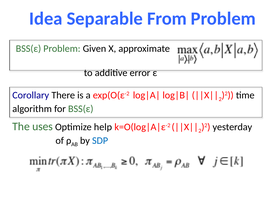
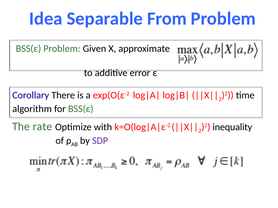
uses: uses -> rate (42, 127)
help: help -> with (103, 127)
yesterday: yesterday -> inequality (232, 127)
SDP colour: blue -> purple (100, 141)
